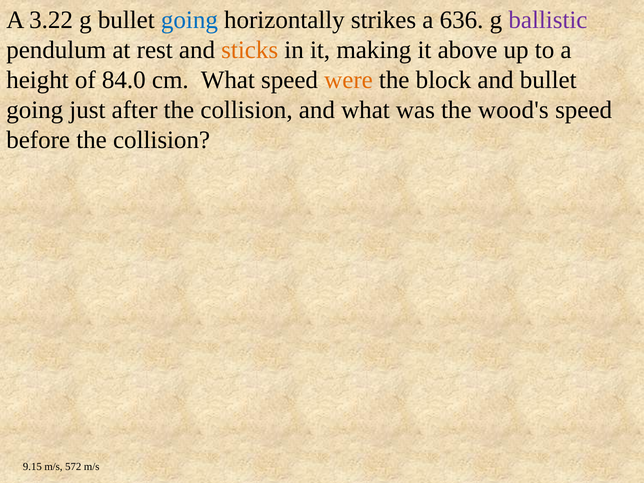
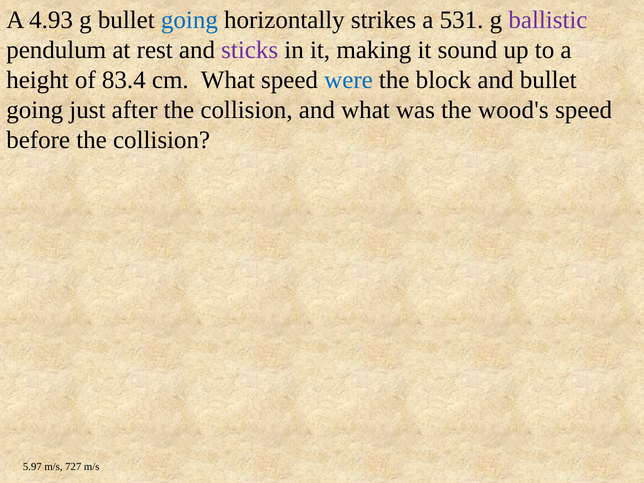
3.22: 3.22 -> 4.93 (51, 20)
636: 636 -> 531 (462, 20)
sticks colour: orange -> purple (250, 50)
above: above -> sound (468, 50)
84.0: 84.0 -> 83.4 (124, 80)
were colour: orange -> blue (349, 80)
9.15: 9.15 -> 5.97 (32, 467)
572: 572 -> 727 (73, 467)
